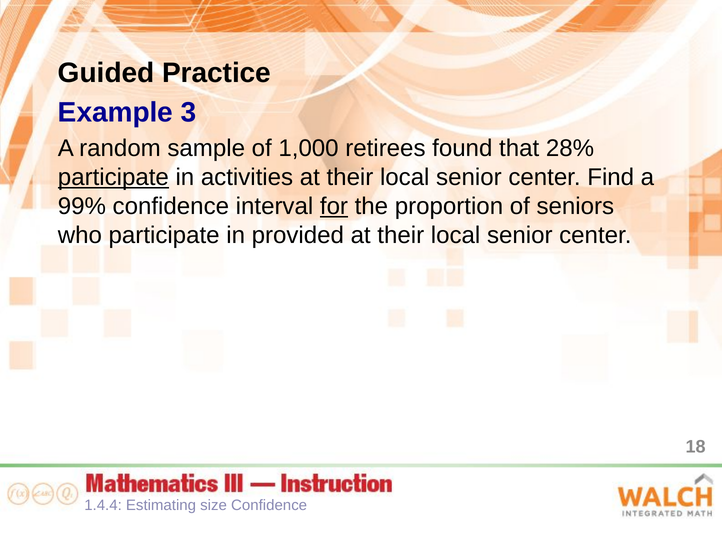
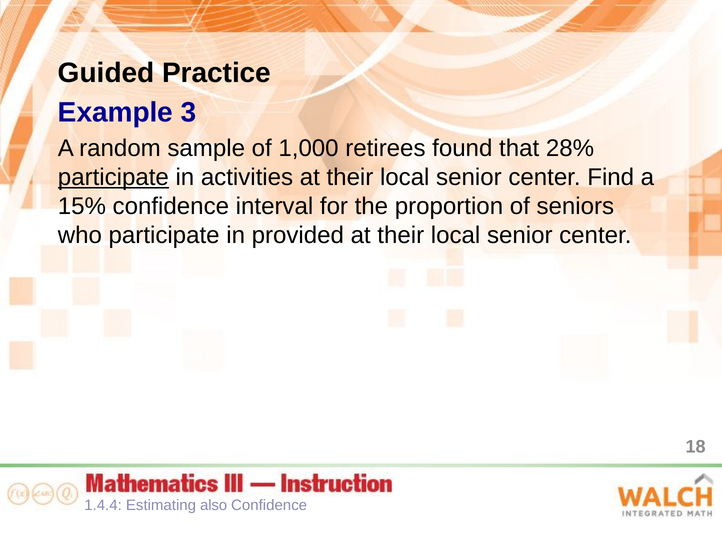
99%: 99% -> 15% (82, 206)
for underline: present -> none (334, 206)
size: size -> also (214, 505)
